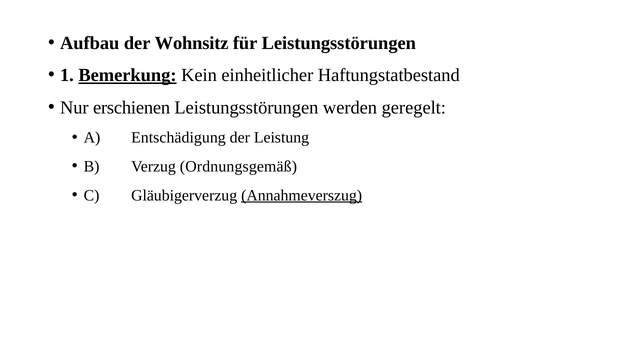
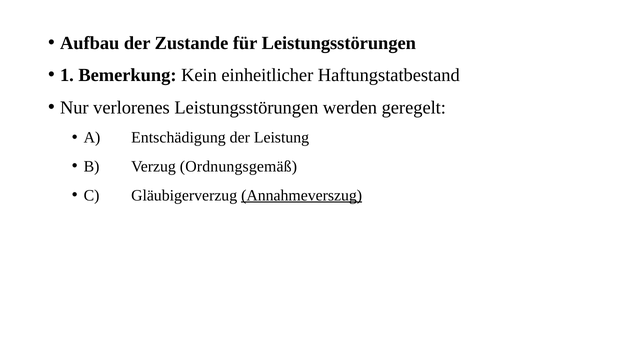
Wohnsitz: Wohnsitz -> Zustande (192, 43)
Bemerkung underline: present -> none (127, 75)
erschienen: erschienen -> verlorenes (131, 107)
